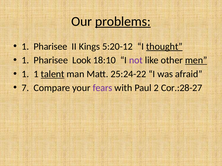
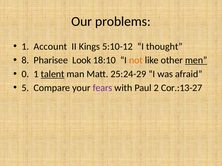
problems underline: present -> none (123, 21)
Pharisee: Pharisee -> Account (50, 47)
5:20-12: 5:20-12 -> 5:10-12 (117, 47)
thought underline: present -> none (164, 47)
1: 1 -> 8 (25, 60)
not colour: purple -> orange (136, 60)
1: 1 -> 0 (25, 74)
25:24-22: 25:24-22 -> 25:24-29 (128, 74)
7: 7 -> 5 (25, 88)
Cor.:28-27: Cor.:28-27 -> Cor.:13-27 (182, 88)
